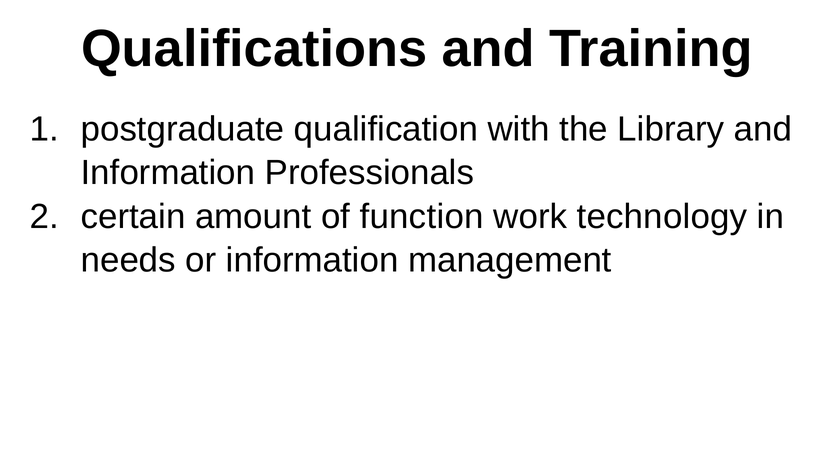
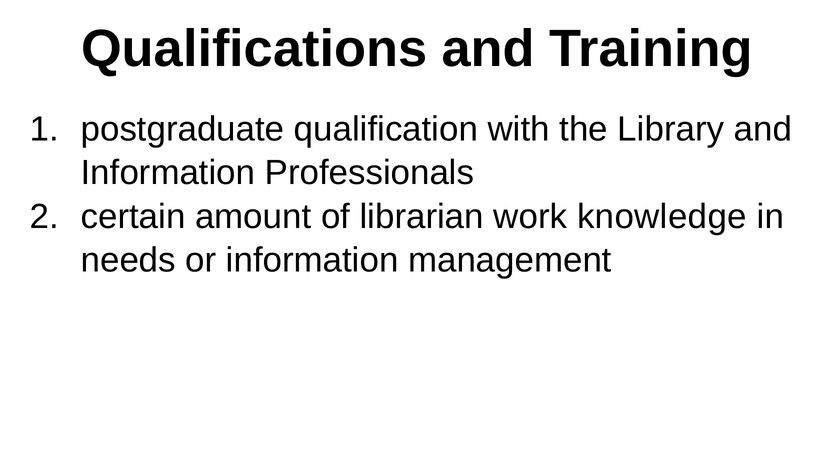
function: function -> librarian (422, 216)
technology: technology -> knowledge (662, 216)
